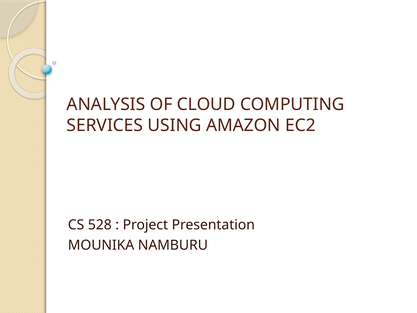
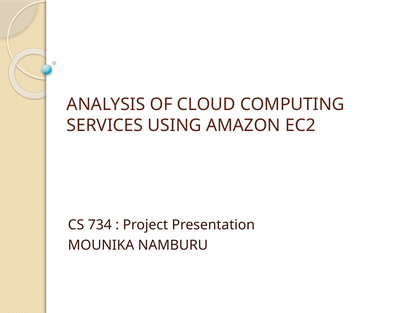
528: 528 -> 734 (100, 225)
